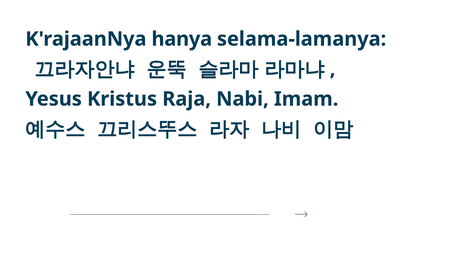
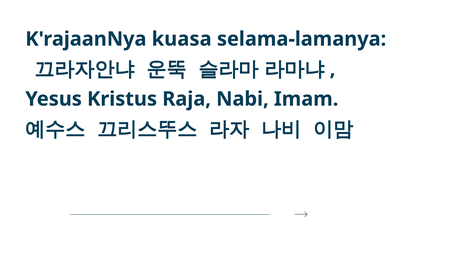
hanya: hanya -> kuasa (182, 39)
